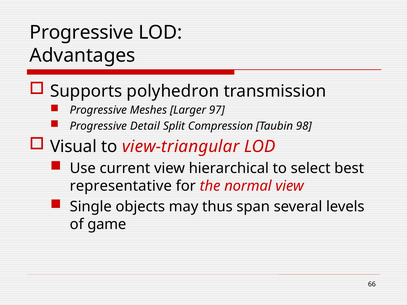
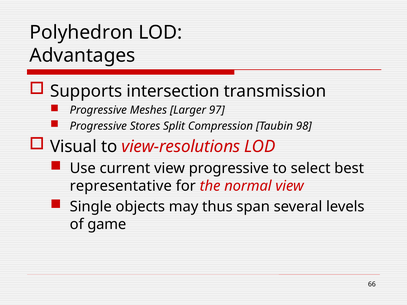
Progressive: Progressive -> Polyhedron (82, 32)
polyhedron: polyhedron -> intersection (173, 91)
Detail: Detail -> Stores (145, 126)
view-triangular: view-triangular -> view-resolutions (181, 147)
view hierarchical: hierarchical -> progressive (229, 169)
